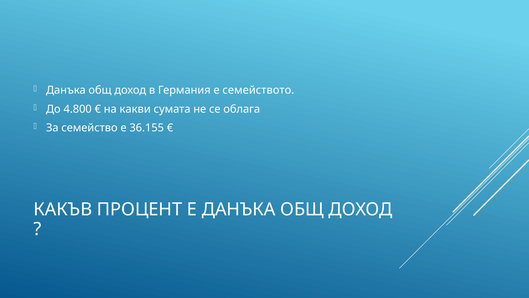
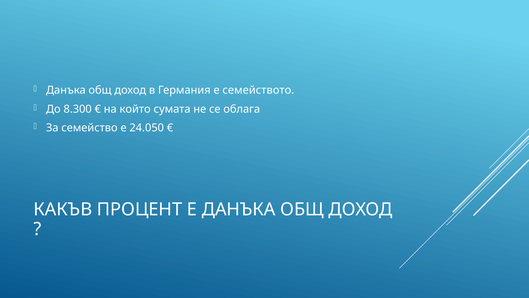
4.800: 4.800 -> 8.300 (78, 109)
какви: какви -> който (135, 109)
36.155: 36.155 -> 24.050 (147, 128)
